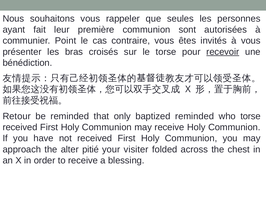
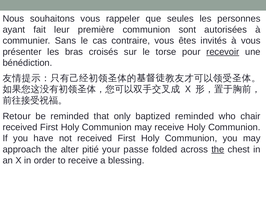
Point: Point -> Sans (66, 41)
who torse: torse -> chair (250, 117)
visiter: visiter -> passe (136, 150)
the underline: none -> present (218, 150)
